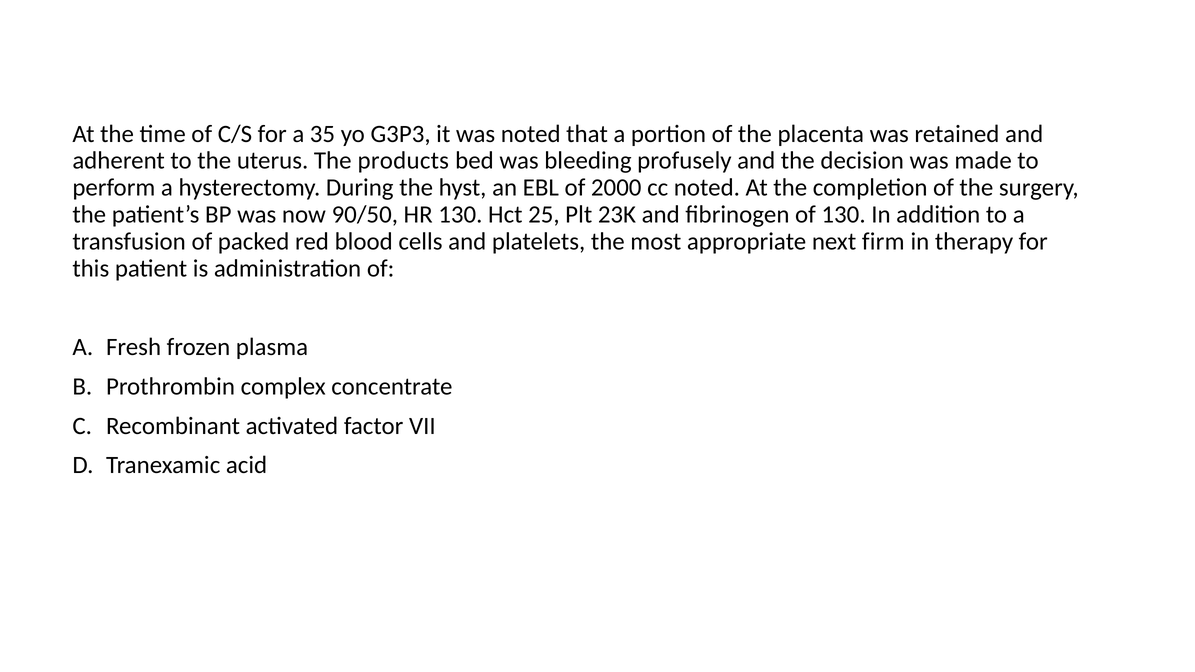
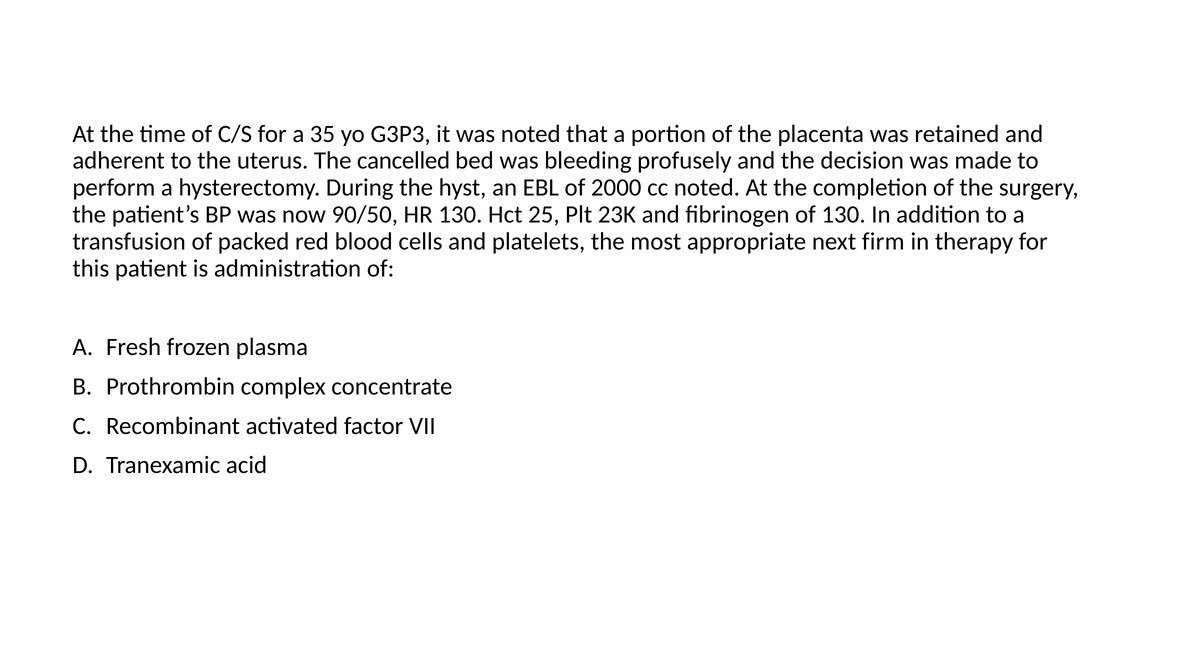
products: products -> cancelled (404, 161)
